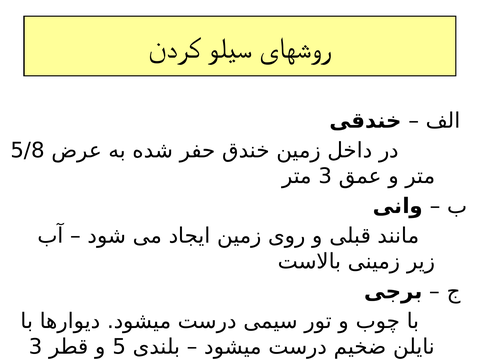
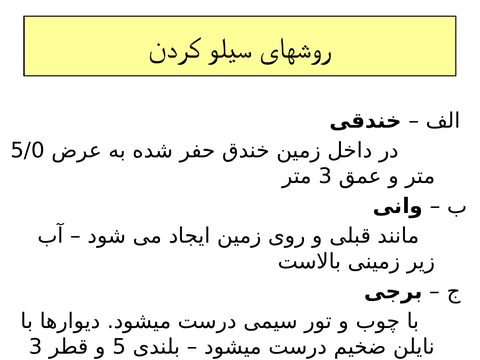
5/8: 5/8 -> 5/0 (27, 151)
